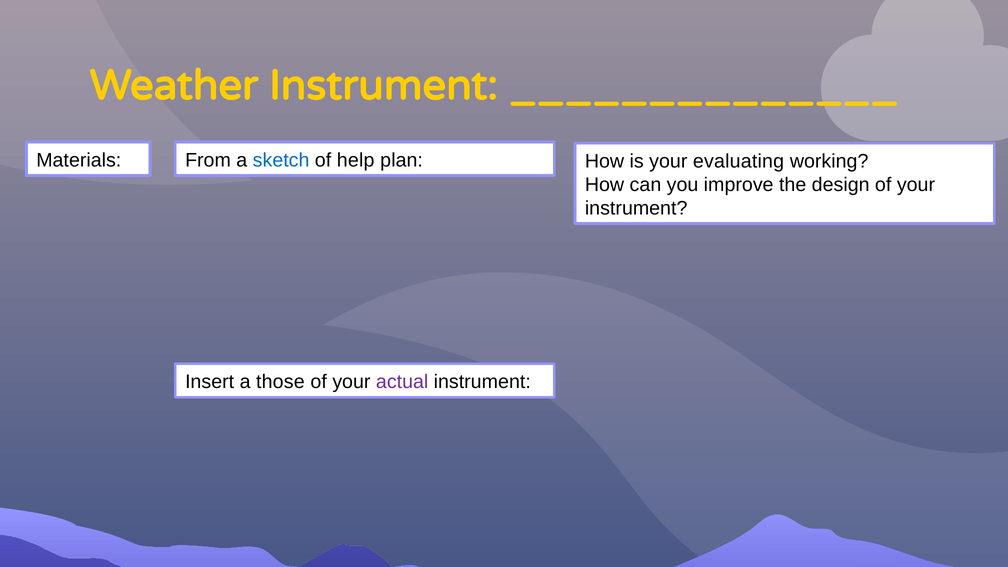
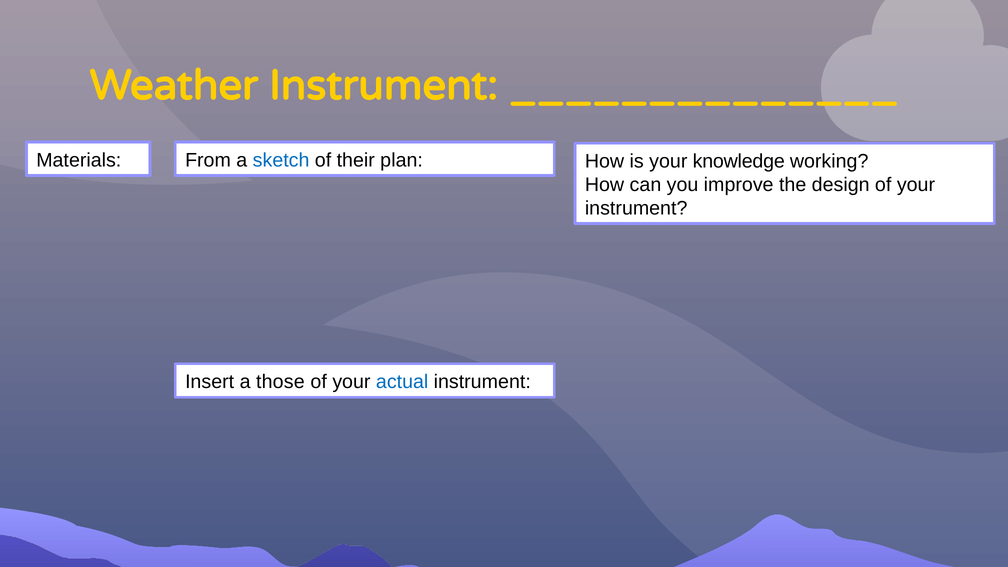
help: help -> their (356, 160)
evaluating: evaluating -> knowledge (739, 161)
actual colour: purple -> blue (402, 382)
